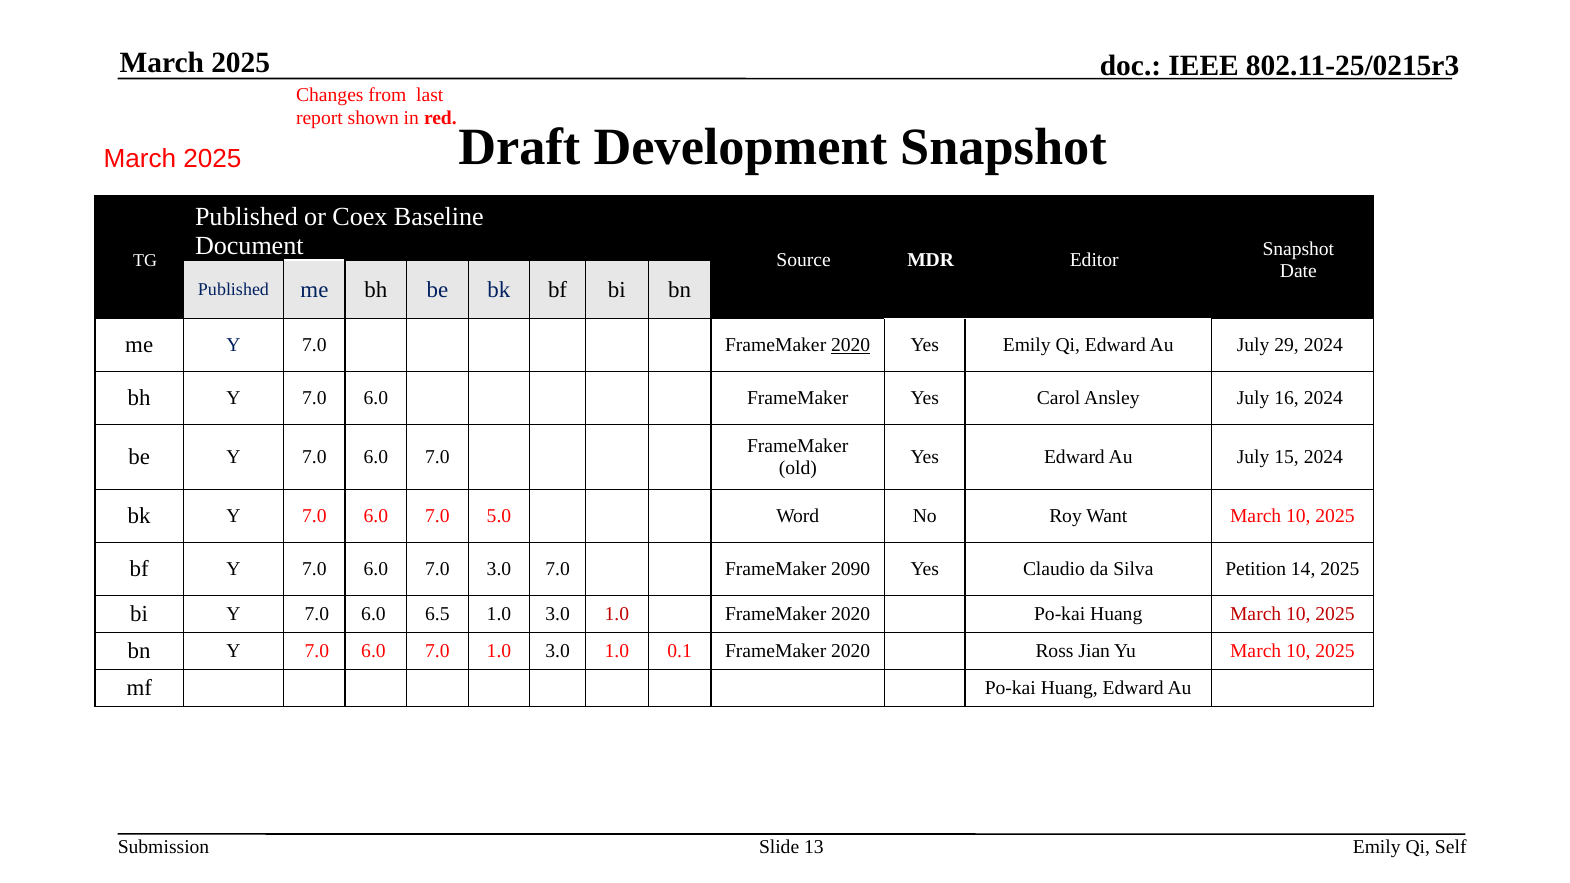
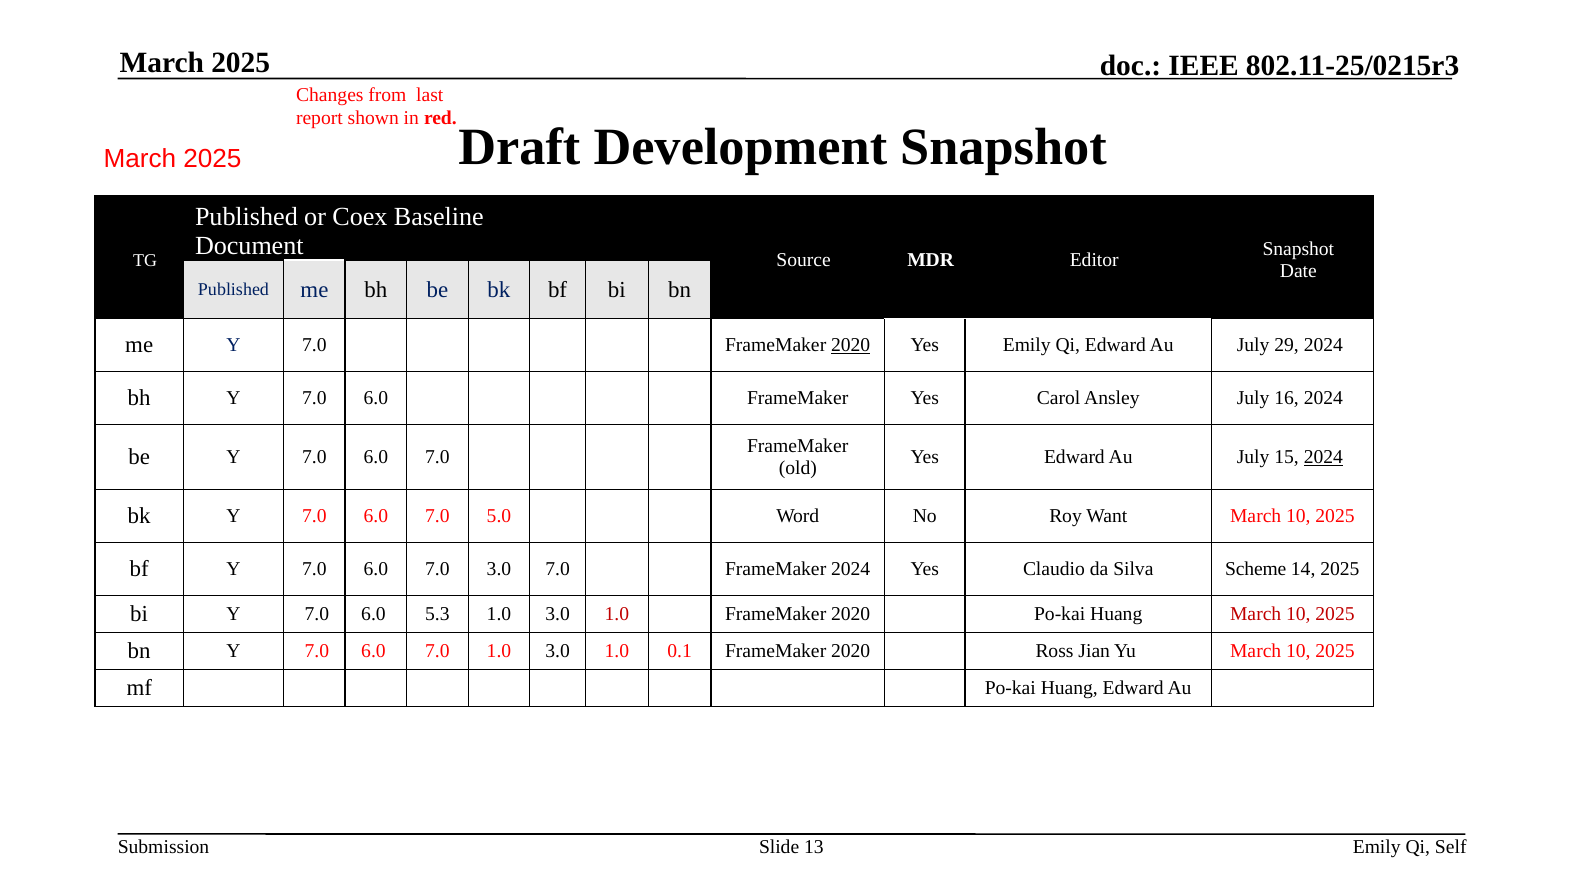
2024 underline: none -> present (1323, 457)
FrameMaker 2090: 2090 -> 2024 (851, 569)
Petition: Petition -> Scheme (1256, 569)
6.5: 6.5 -> 5.3 (437, 614)
